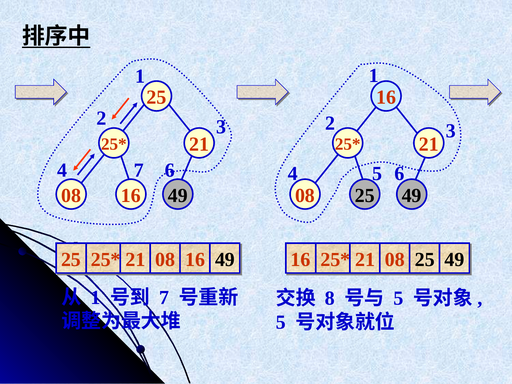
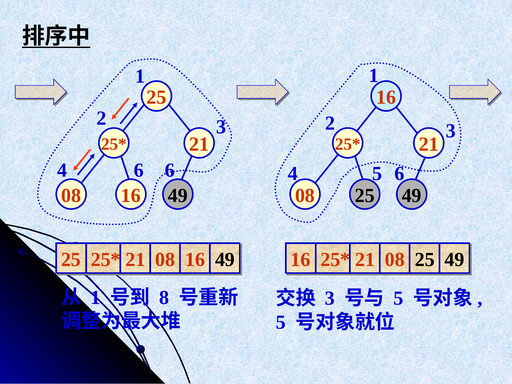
7: 7 -> 6 (139, 170)
7: 7 -> 8 (164, 297)
8: 8 -> 3 (330, 298)
